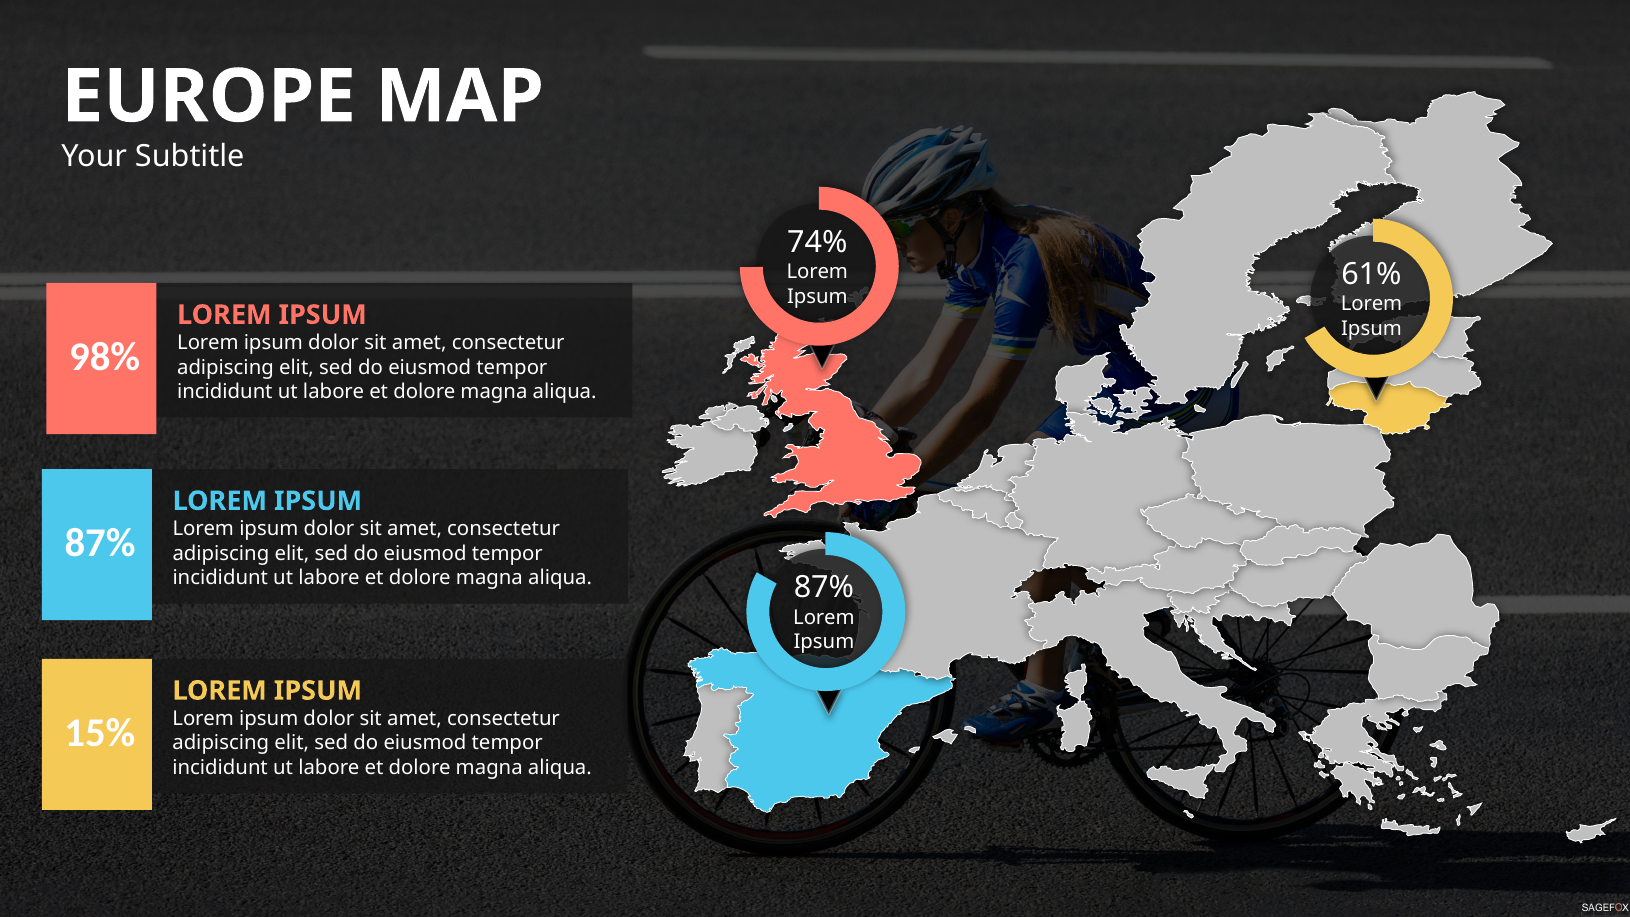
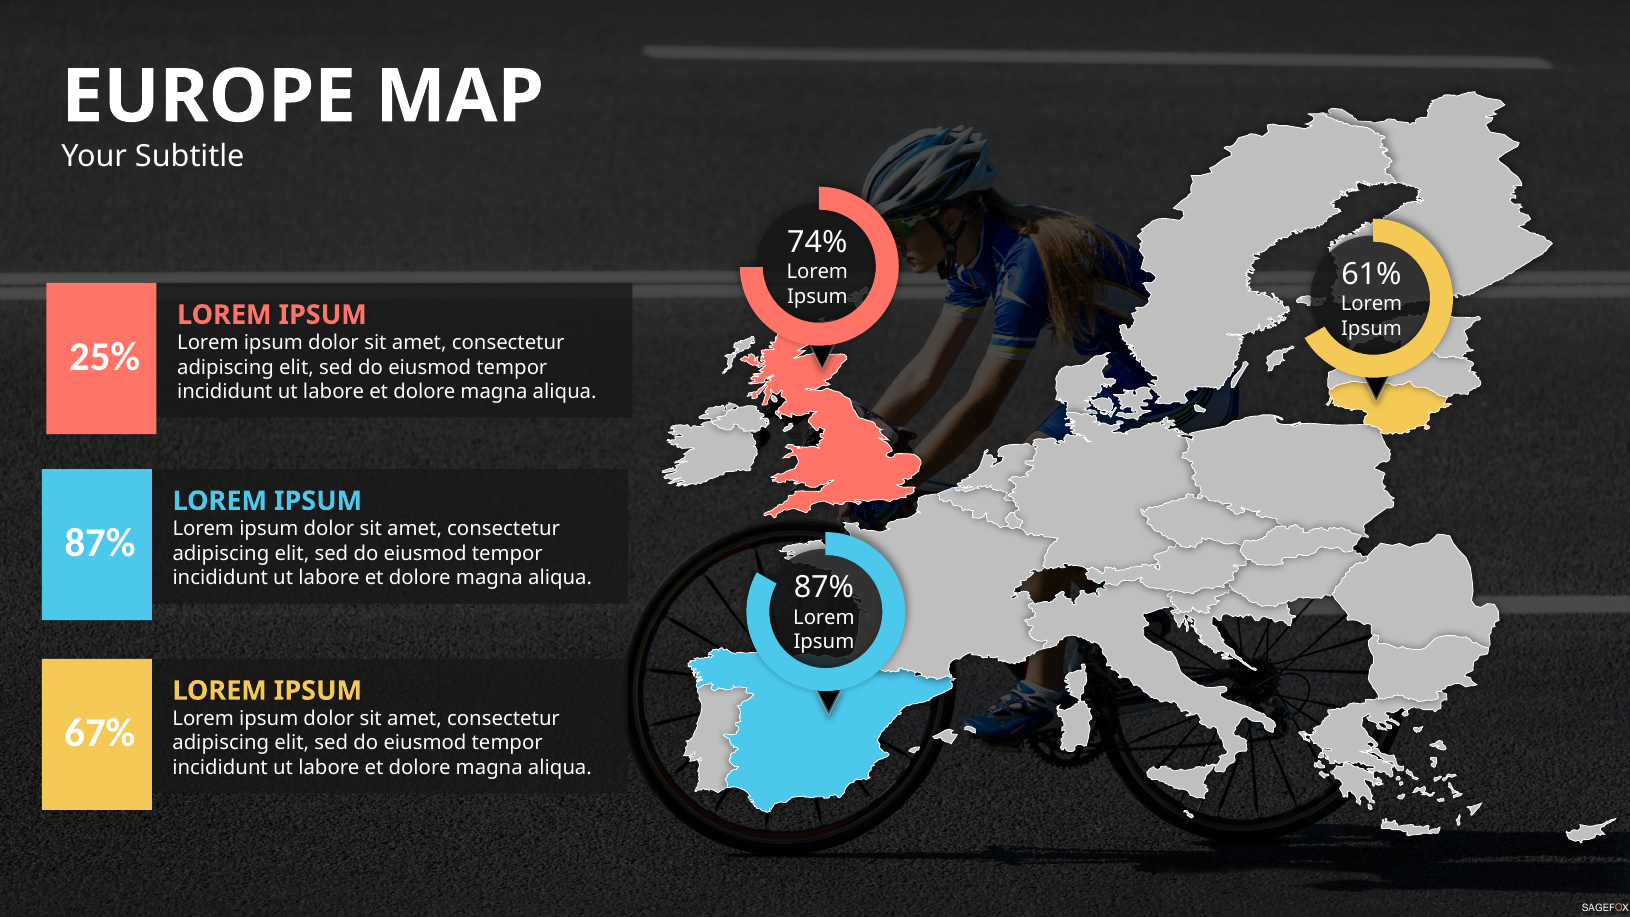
98%: 98% -> 25% (105, 357)
15%: 15% -> 67% (100, 733)
